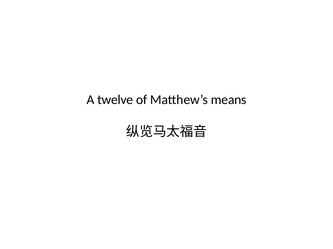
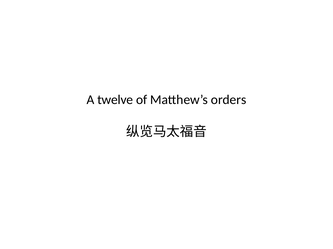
means: means -> orders (229, 100)
